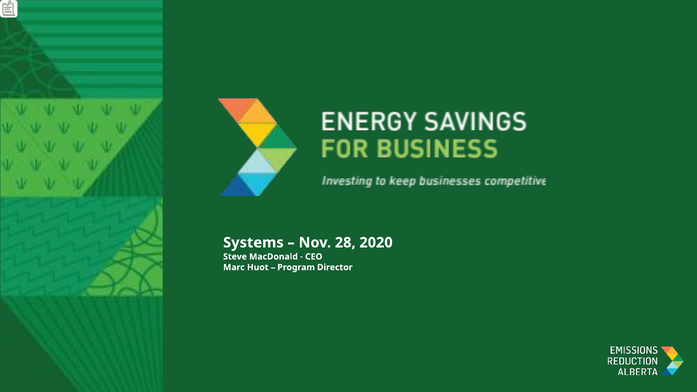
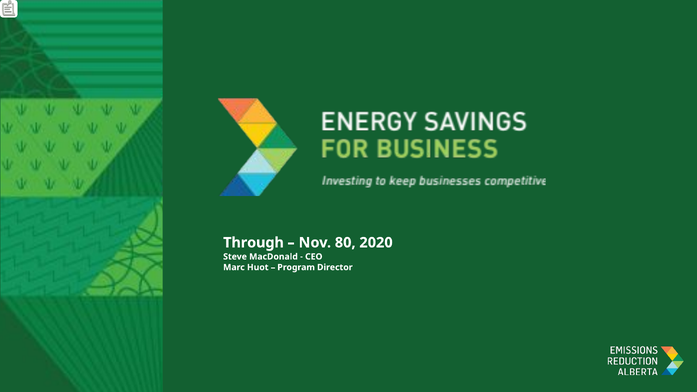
Systems: Systems -> Through (254, 243)
28: 28 -> 80 (345, 243)
